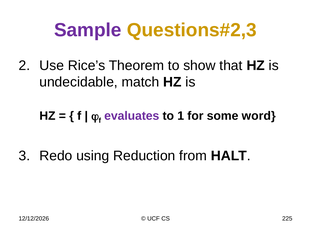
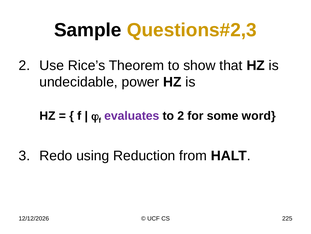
Sample colour: purple -> black (88, 30)
match: match -> power (140, 82)
to 1: 1 -> 2 (181, 116)
